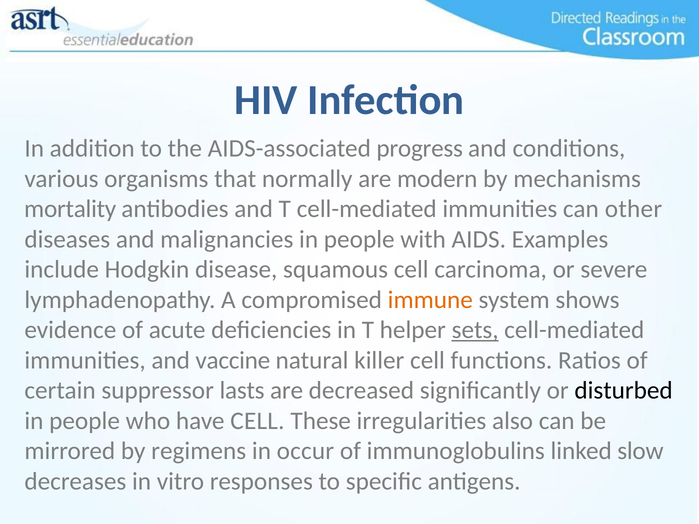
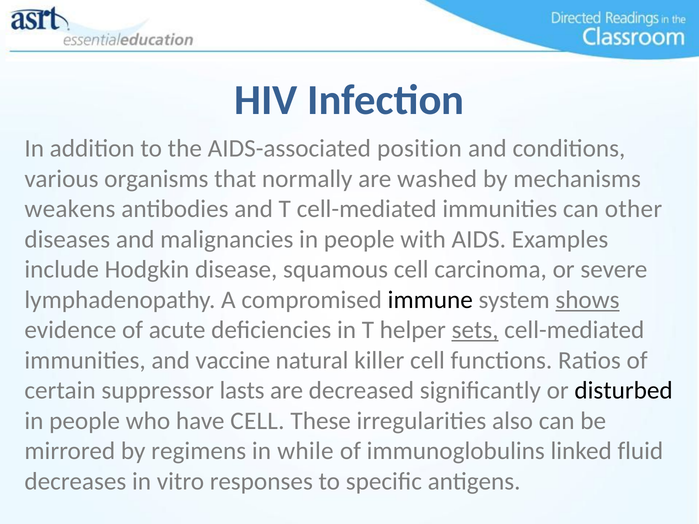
progress: progress -> position (419, 149)
modern: modern -> washed (437, 179)
mortality: mortality -> weakens (70, 209)
immune colour: orange -> black (430, 300)
shows underline: none -> present (588, 300)
occur: occur -> while (305, 451)
slow: slow -> fluid (640, 451)
